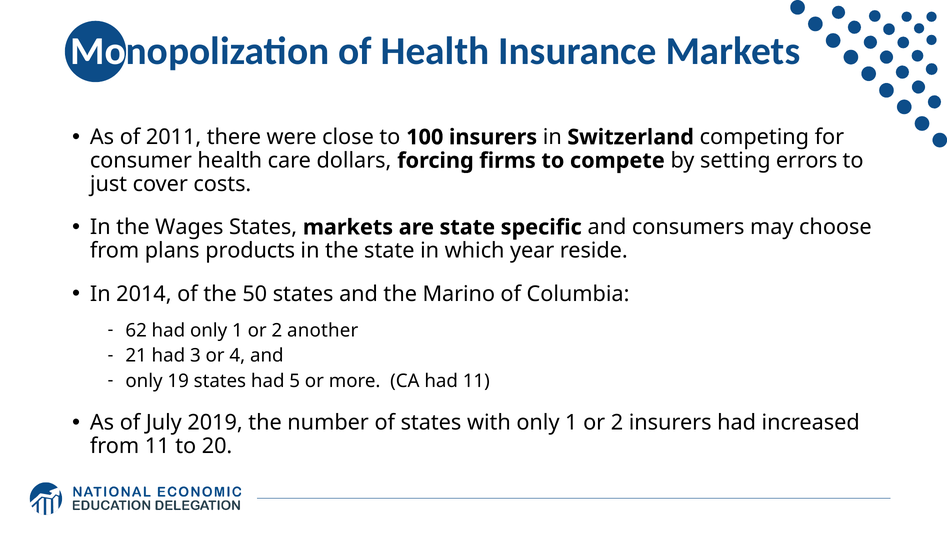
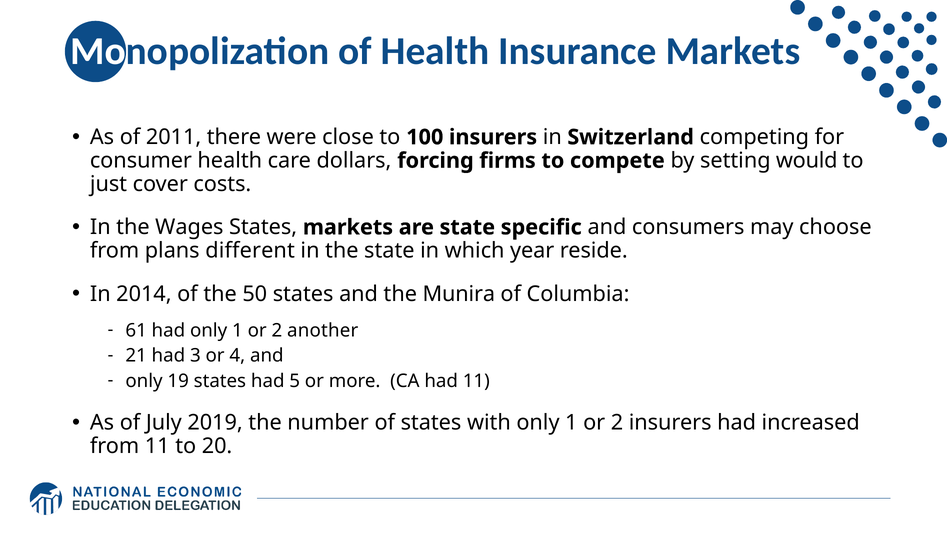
errors: errors -> would (807, 161)
products: products -> different (250, 251)
Marino: Marino -> Munira (459, 294)
62: 62 -> 61 (136, 330)
